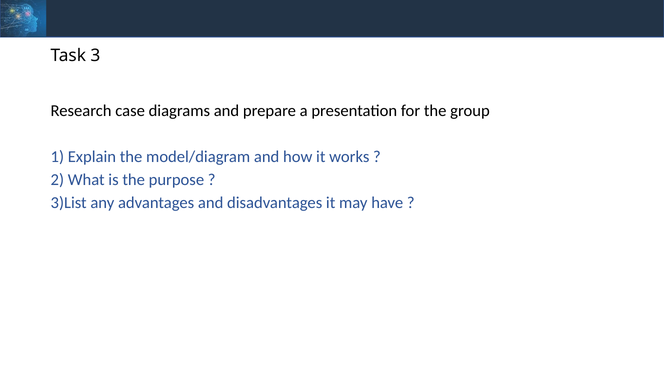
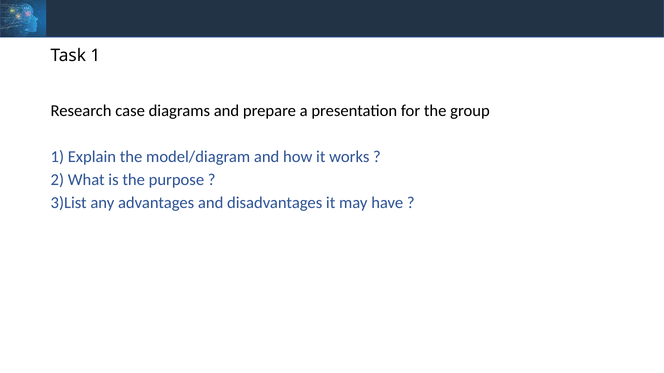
Task 3: 3 -> 1 (95, 56)
